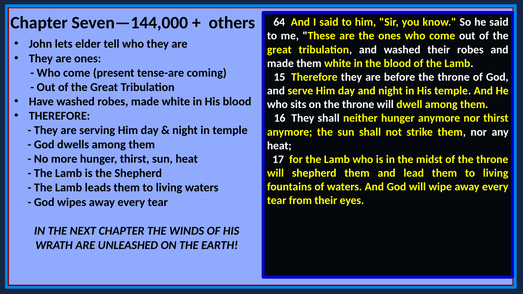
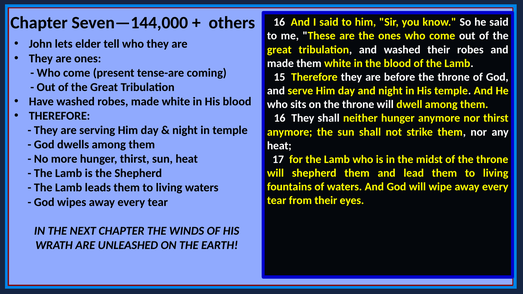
others 64: 64 -> 16 (279, 22)
